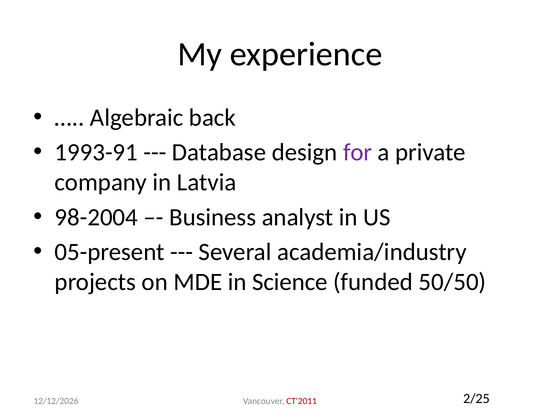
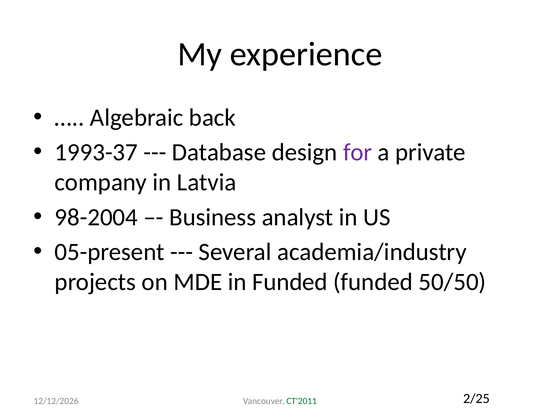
1993-91: 1993-91 -> 1993-37 (96, 152)
in Science: Science -> Funded (290, 282)
CT'2011 colour: red -> green (302, 401)
